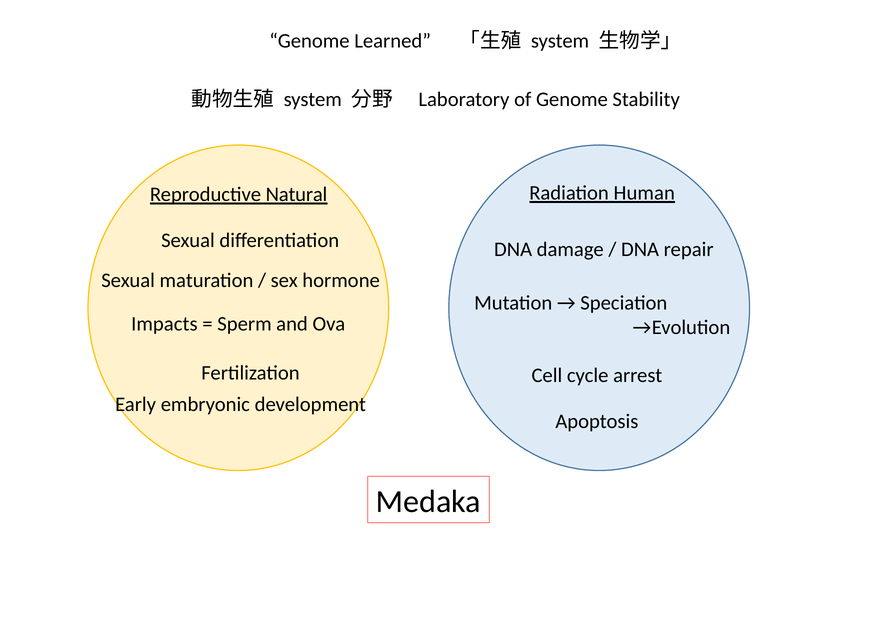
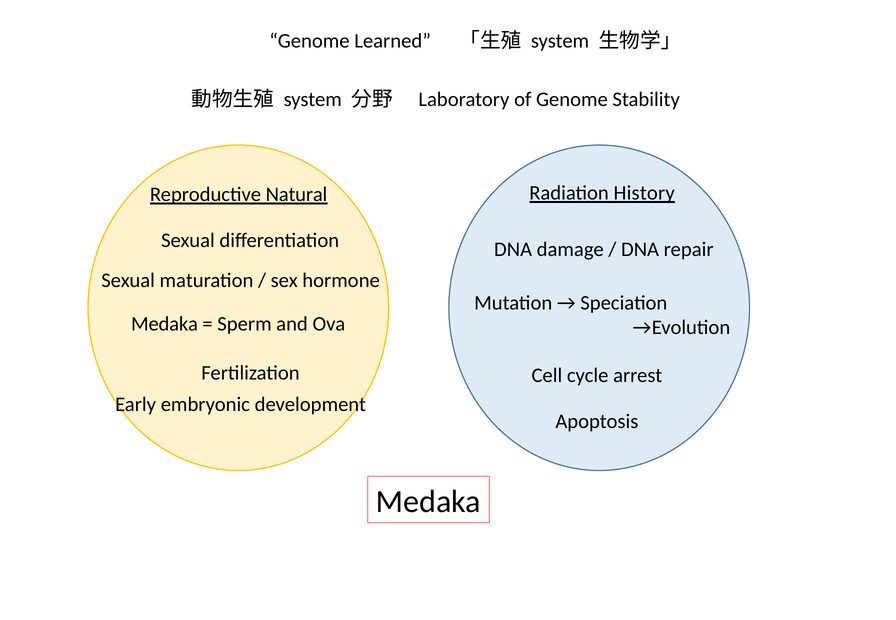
Human: Human -> History (644, 193)
Impacts: Impacts -> Medaka (165, 324)
